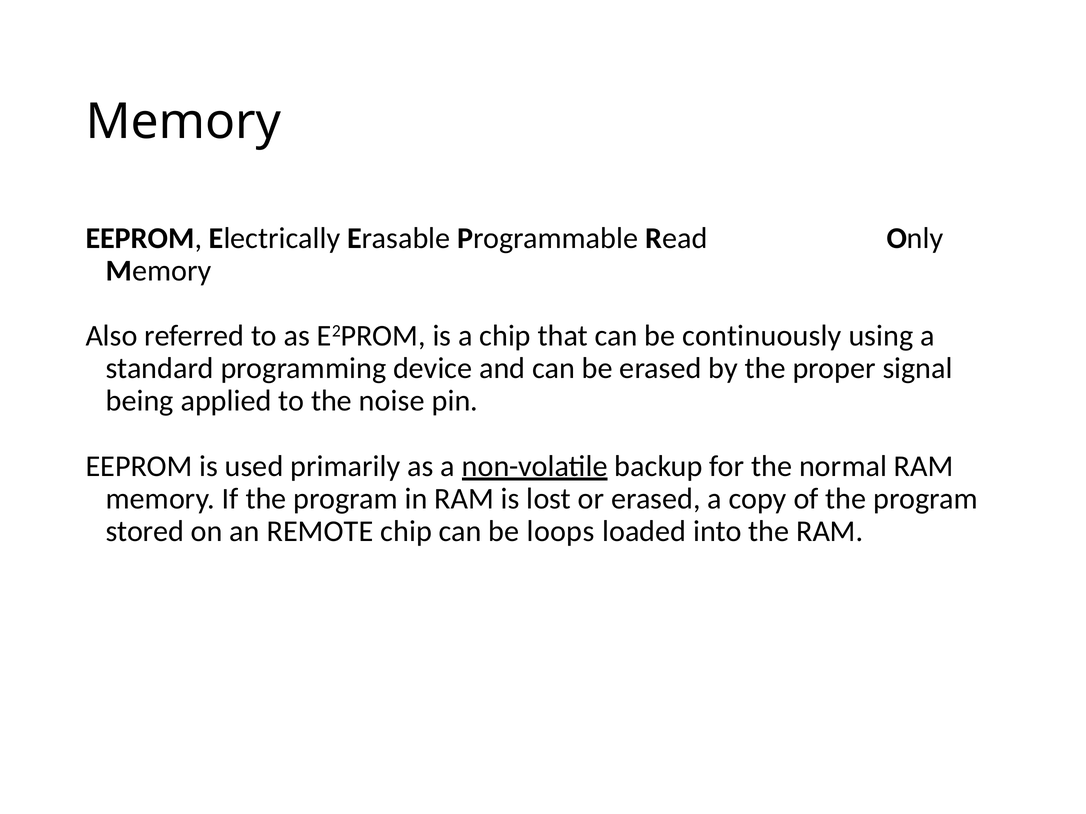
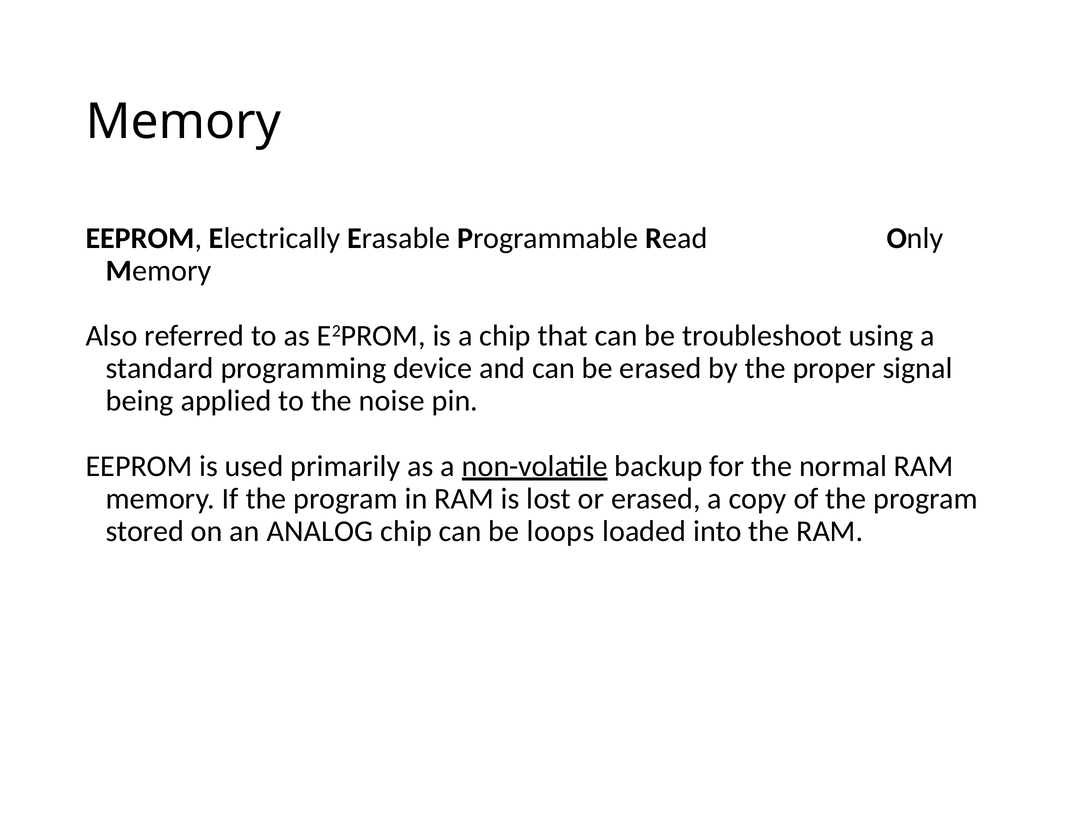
continuously: continuously -> troubleshoot (762, 336)
REMOTE: REMOTE -> ANALOG (320, 532)
